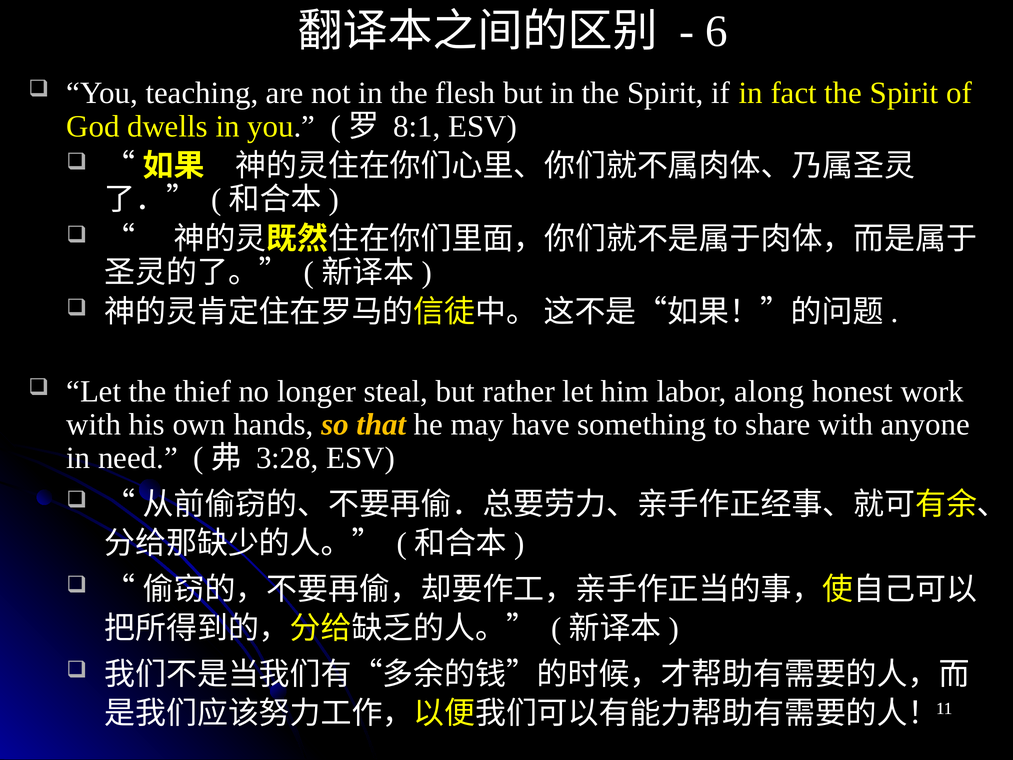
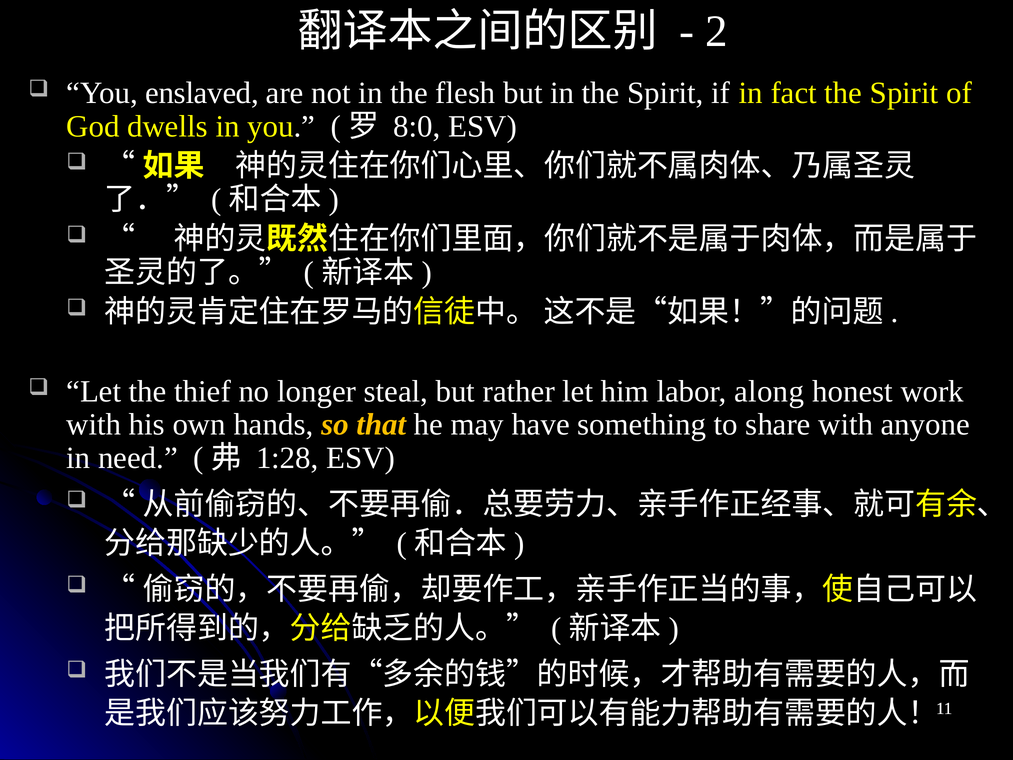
6: 6 -> 2 (716, 32)
teaching: teaching -> enslaved (202, 93)
8:1: 8:1 -> 8:0 (417, 126)
3:28: 3:28 -> 1:28 (287, 458)
